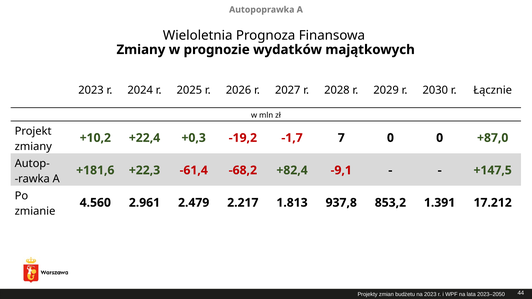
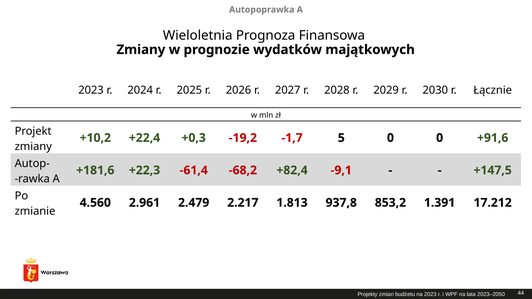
7: 7 -> 5 (341, 138)
+87,0: +87,0 -> +91,6 (493, 138)
